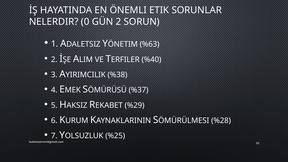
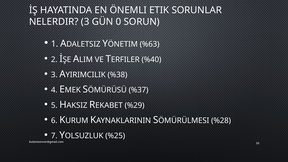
NELERDIR 0: 0 -> 3 (85, 22)
GÜN 2: 2 -> 0 (118, 22)
